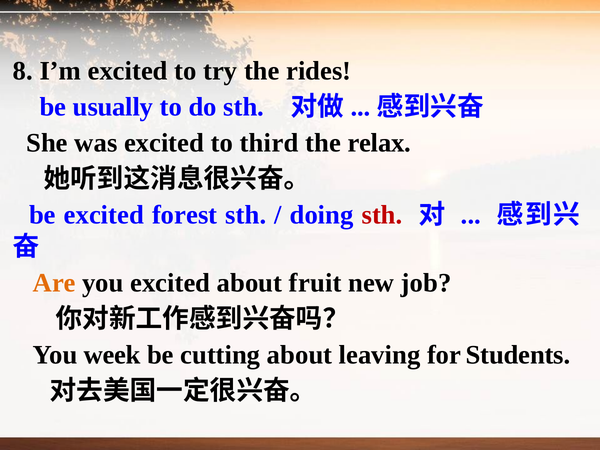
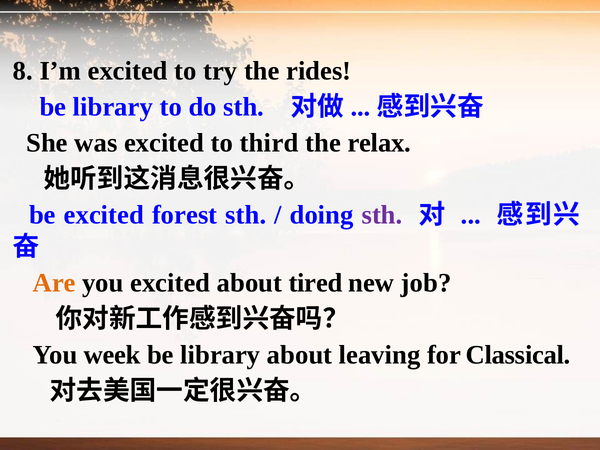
usually: usually -> library (113, 107)
sth colour: red -> purple (382, 215)
fruit: fruit -> tired (316, 283)
cutting: cutting -> library (220, 355)
Students: Students -> Classical (518, 355)
